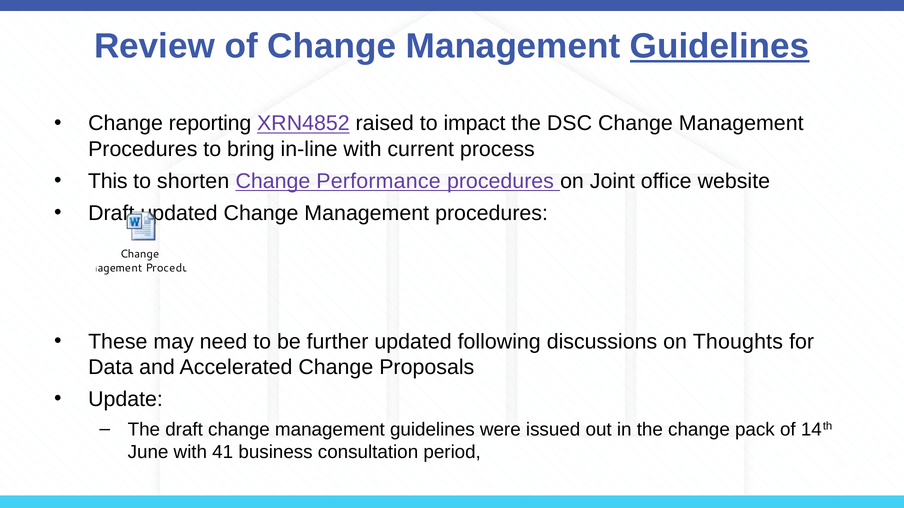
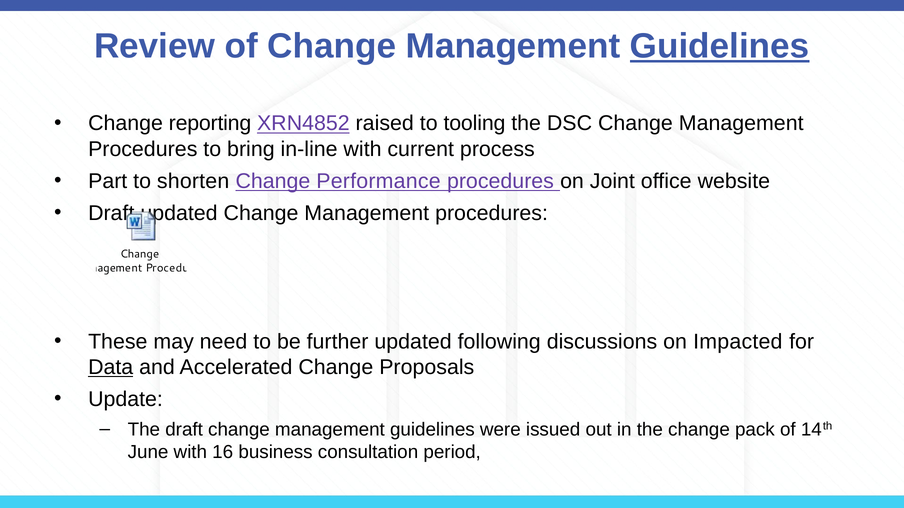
impact: impact -> tooling (474, 124)
This: This -> Part (108, 181)
Thoughts: Thoughts -> Impacted (738, 342)
Data underline: none -> present (111, 368)
41: 41 -> 16 (223, 452)
